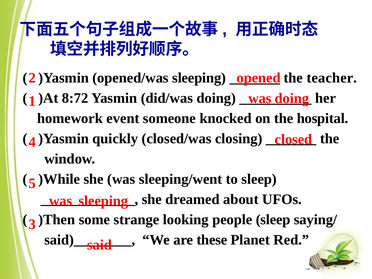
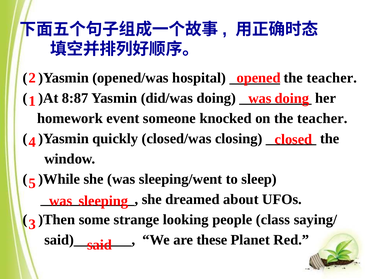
opened/was sleeping: sleeping -> hospital (199, 78)
8:72: 8:72 -> 8:87 (75, 98)
on the hospital: hospital -> teacher (322, 118)
people sleep: sleep -> class (273, 220)
